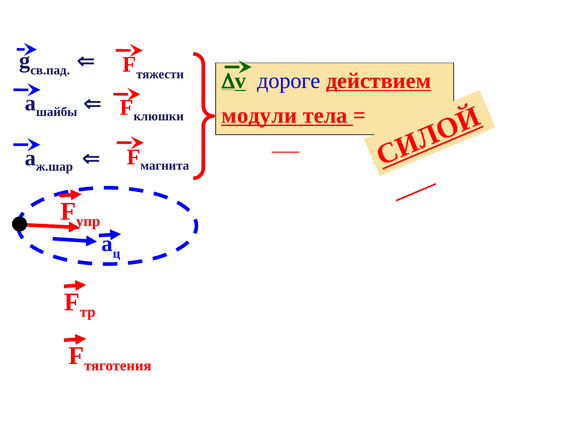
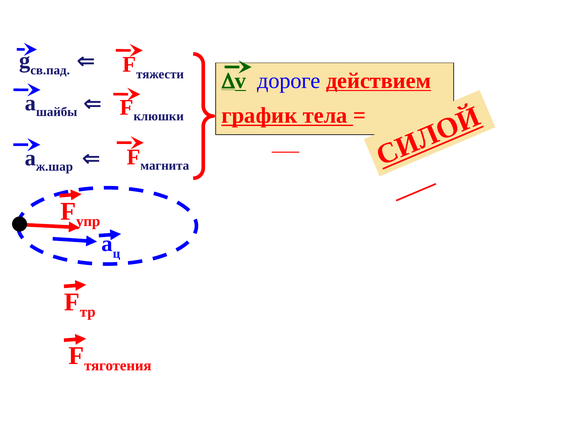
модули: модули -> график (259, 116)
